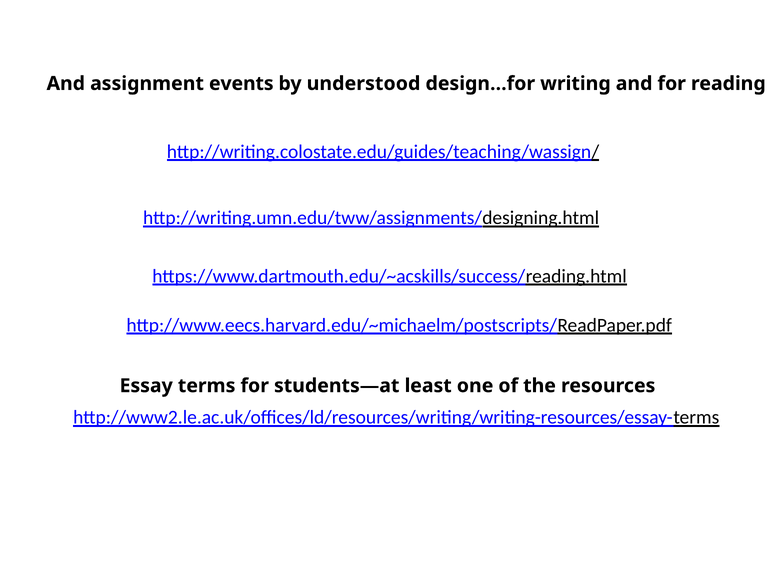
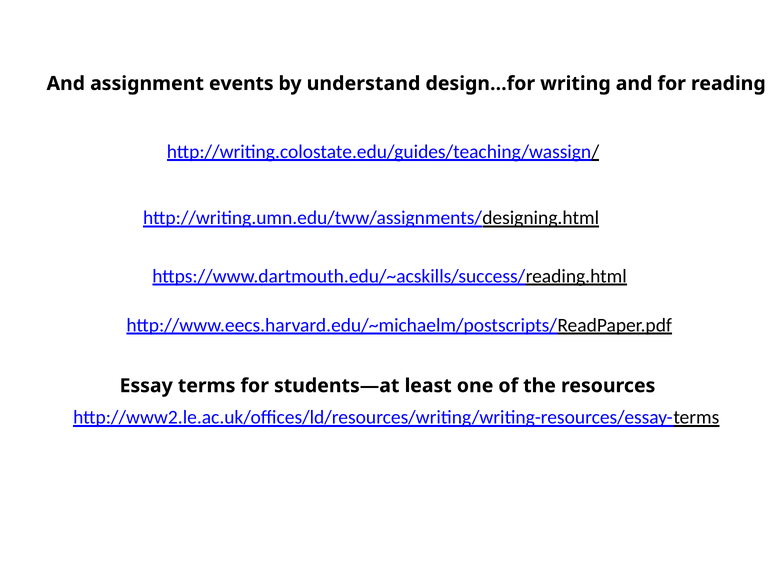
understood: understood -> understand (363, 84)
